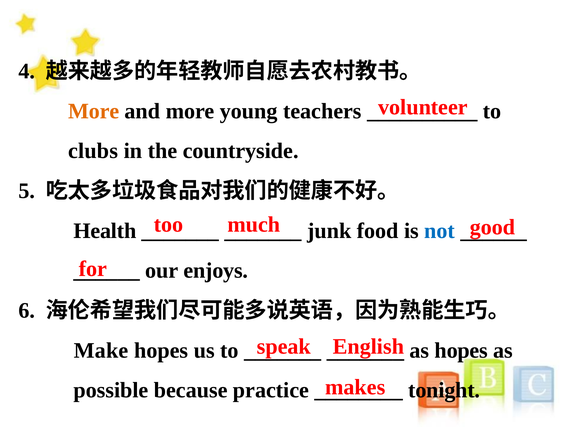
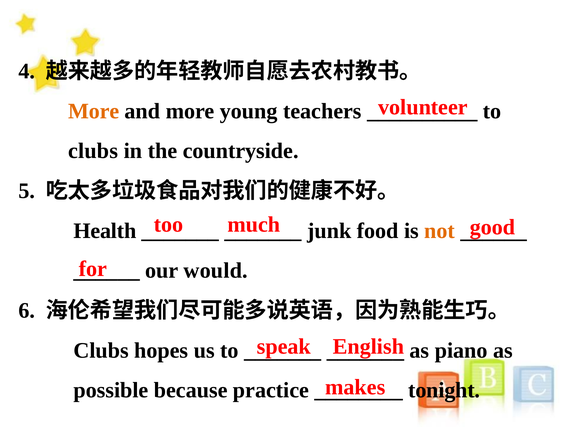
not colour: blue -> orange (440, 231)
enjoys: enjoys -> would (216, 270)
Make: Make -> Clubs (101, 350)
as hopes: hopes -> piano (461, 350)
